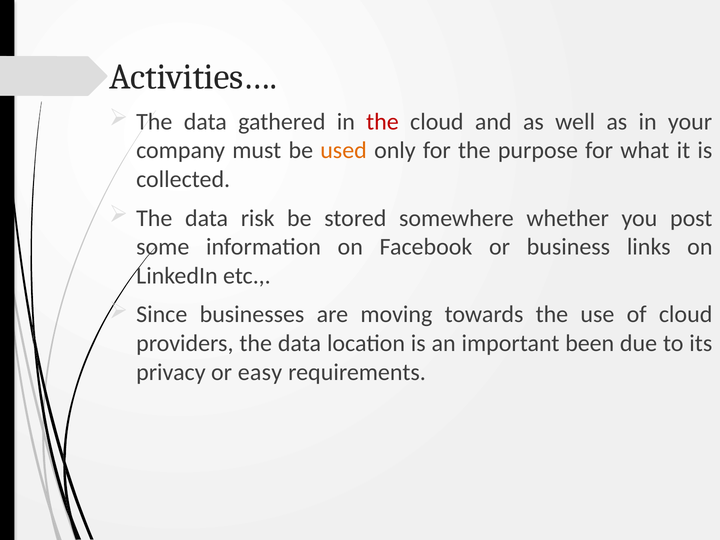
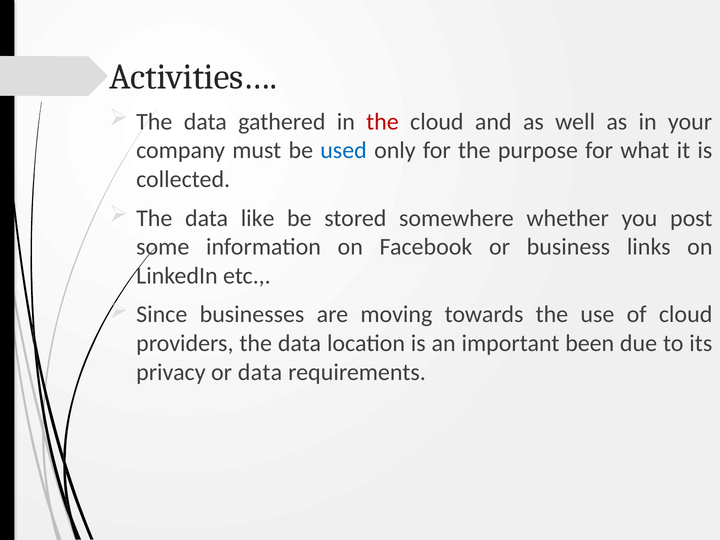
used colour: orange -> blue (344, 150)
risk: risk -> like (258, 218)
or easy: easy -> data (260, 372)
